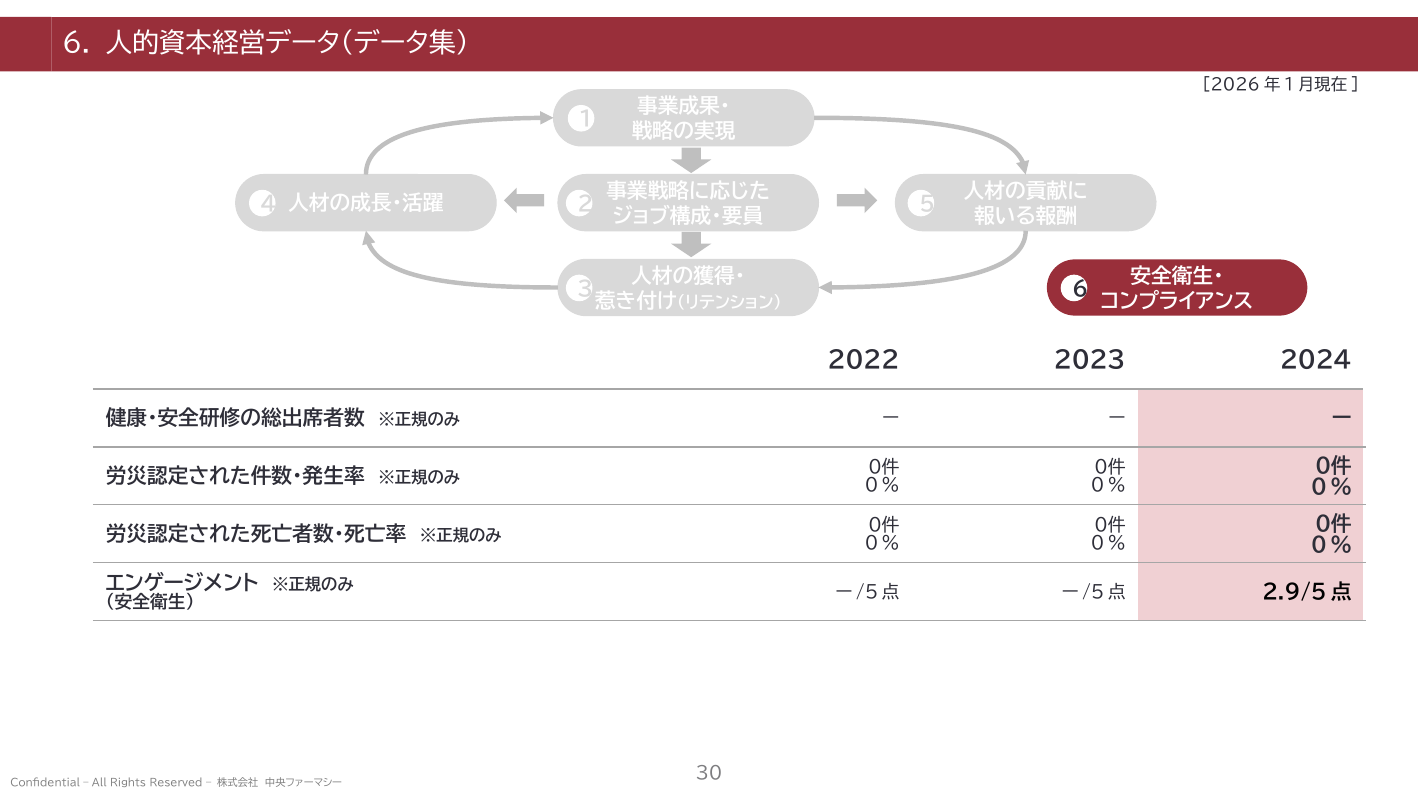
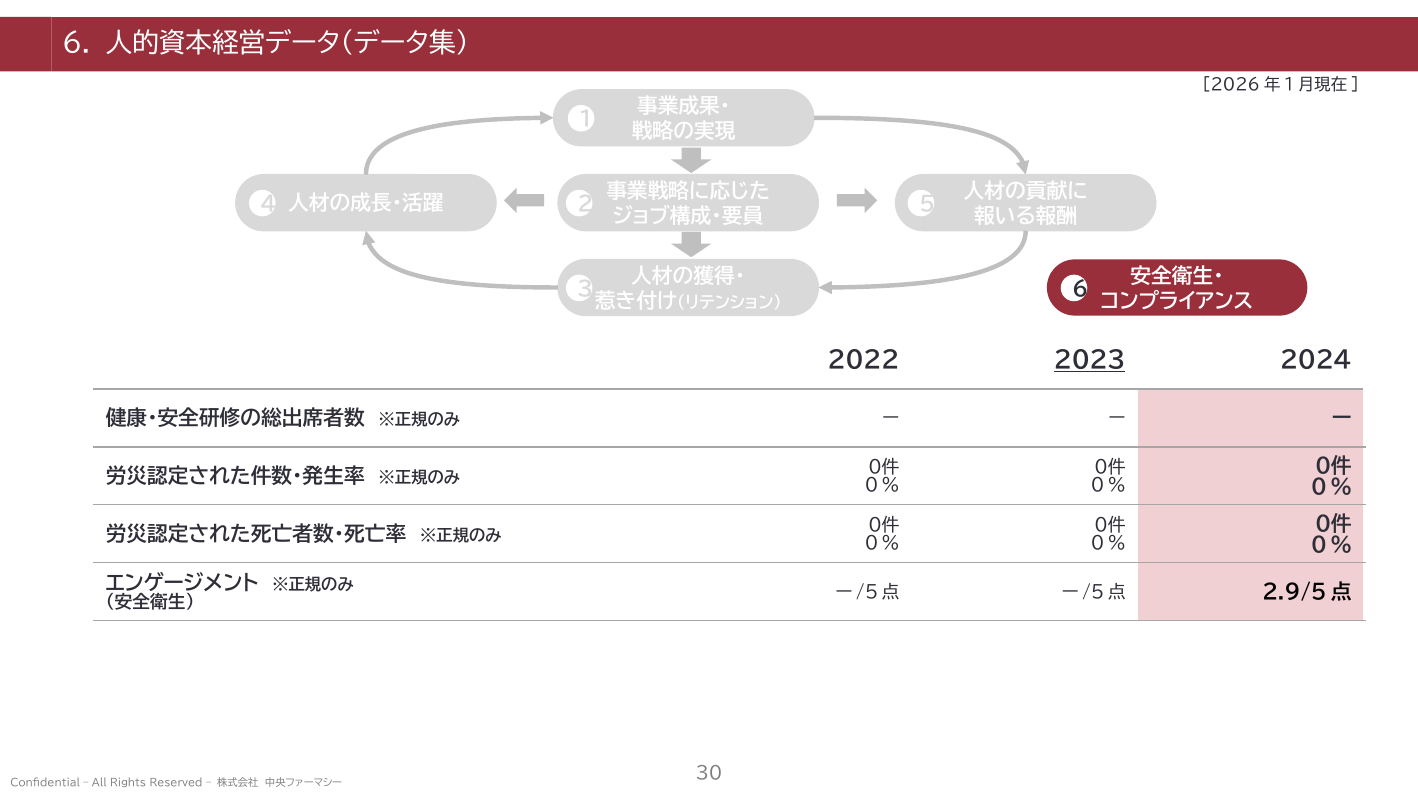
２０２３ underline: none -> present (1090, 361)
